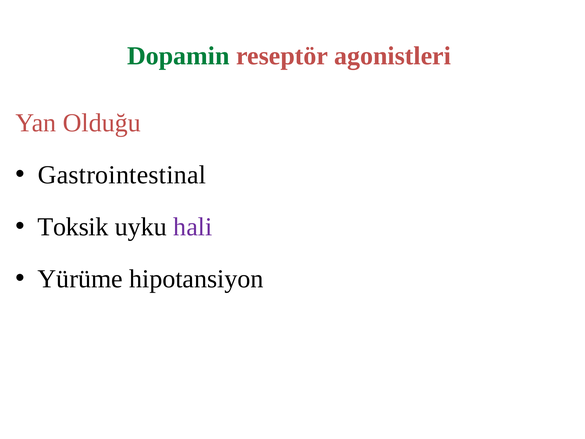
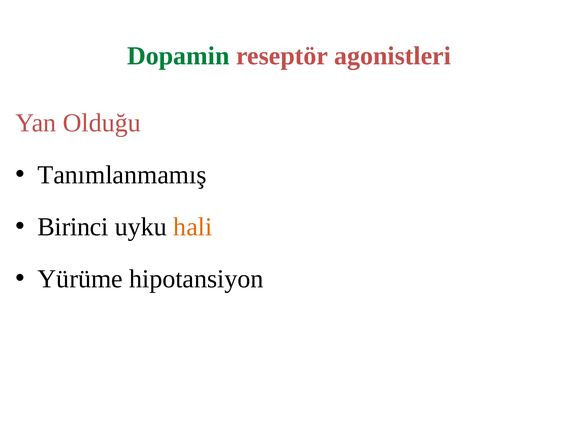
Gastrointestinal: Gastrointestinal -> Tanımlanmamış (122, 175)
Toksik: Toksik -> Birinci (73, 227)
hali colour: purple -> orange (193, 227)
